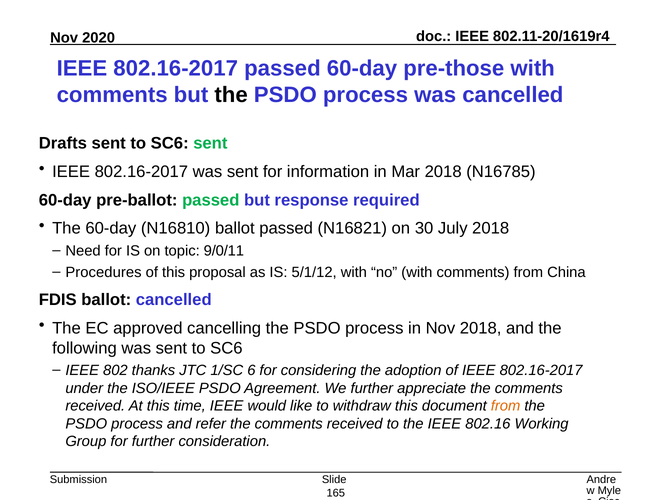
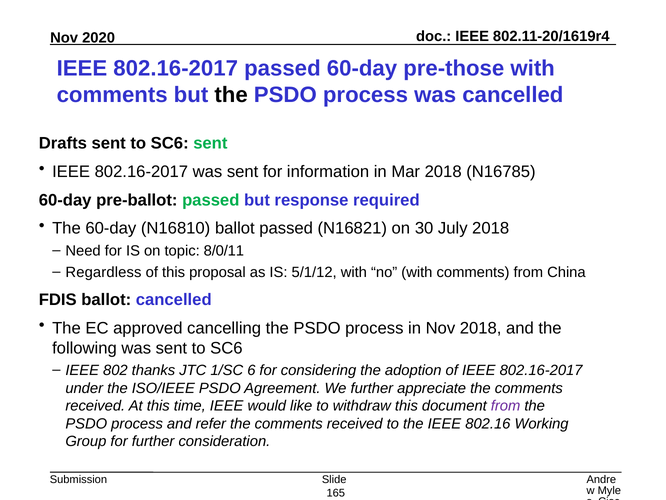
9/0/11: 9/0/11 -> 8/0/11 (224, 251)
Procedures: Procedures -> Regardless (103, 272)
from colour: orange -> purple (506, 406)
